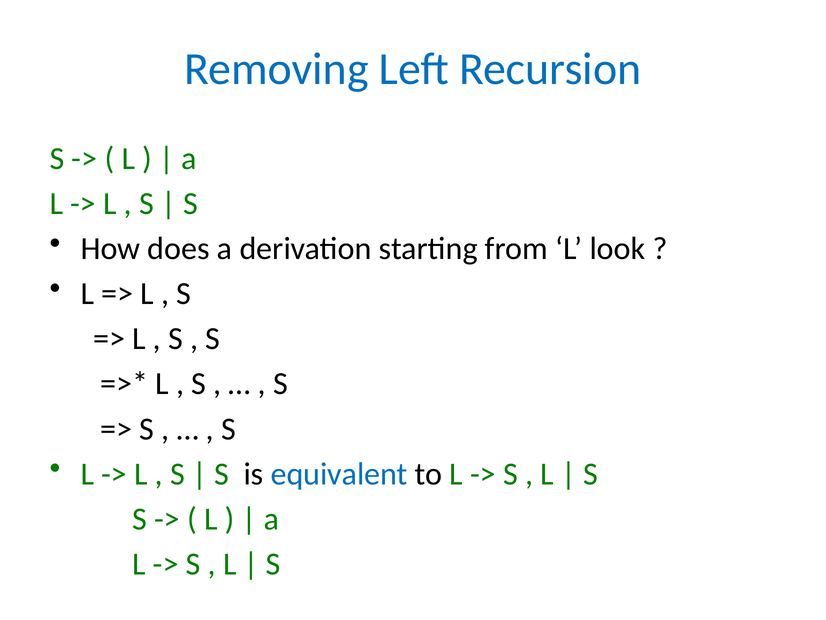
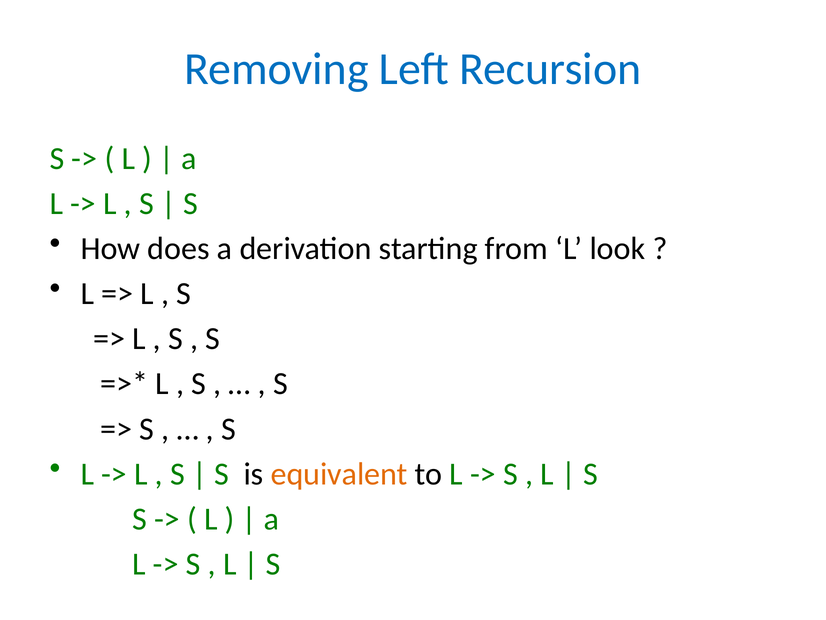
equivalent colour: blue -> orange (339, 474)
